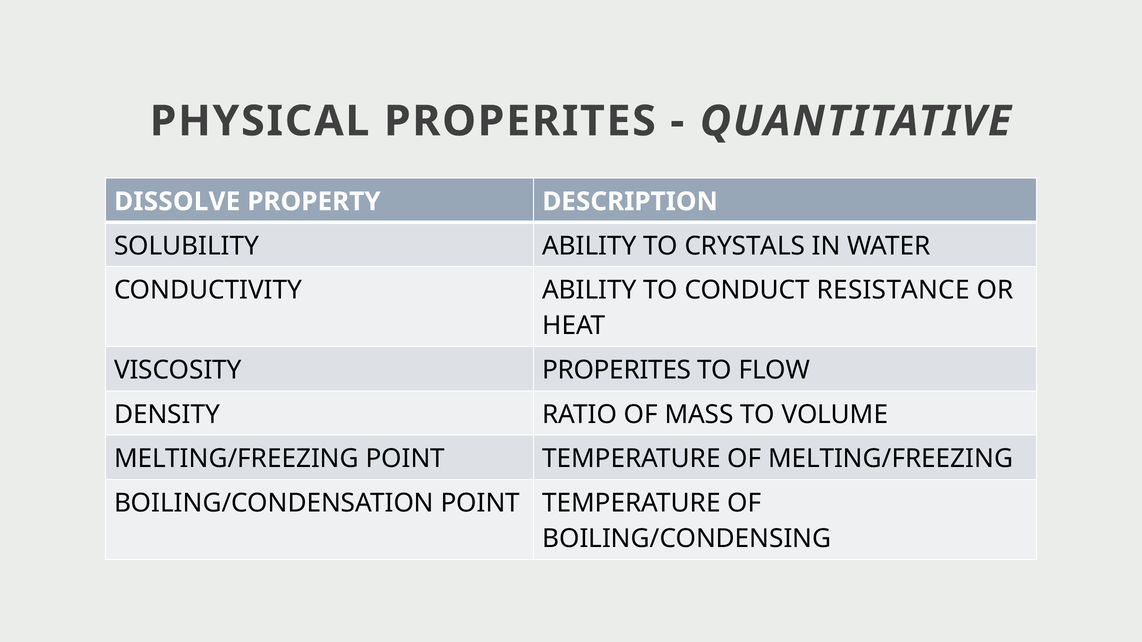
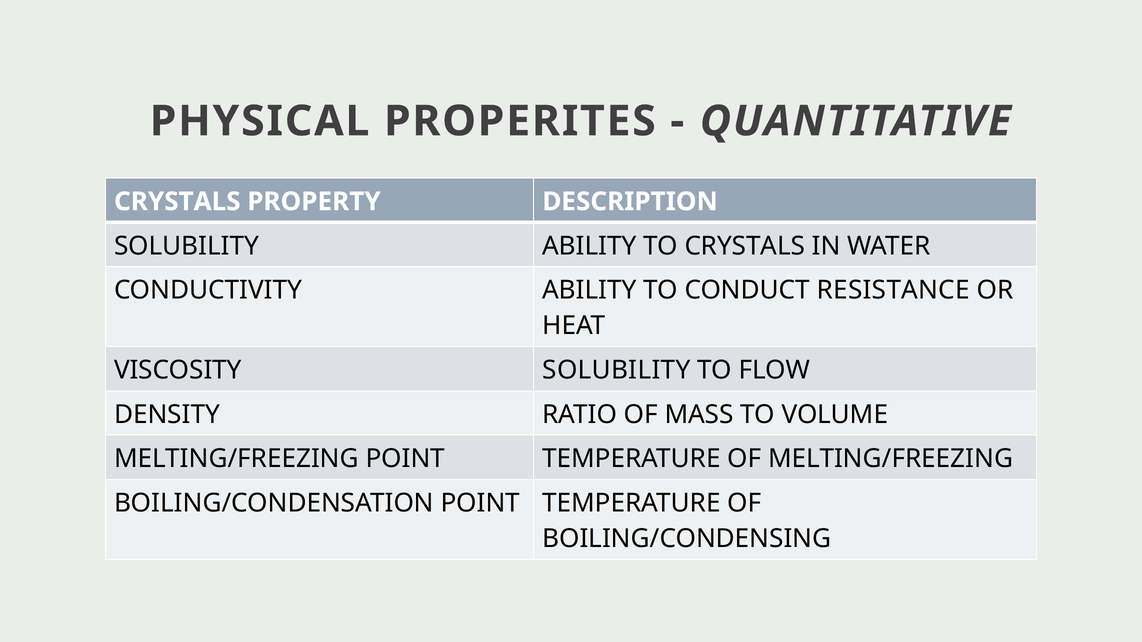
DISSOLVE: DISSOLVE -> CRYSTALS (177, 202)
VISCOSITY PROPERITES: PROPERITES -> SOLUBILITY (616, 370)
